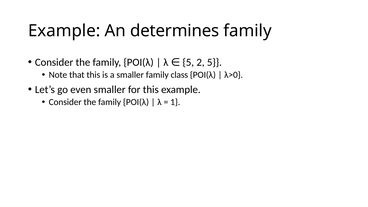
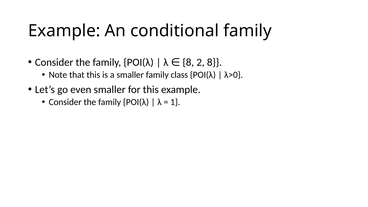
determines: determines -> conditional (175, 31)
λ 5: 5 -> 8 (188, 62)
2 5: 5 -> 8 (214, 62)
